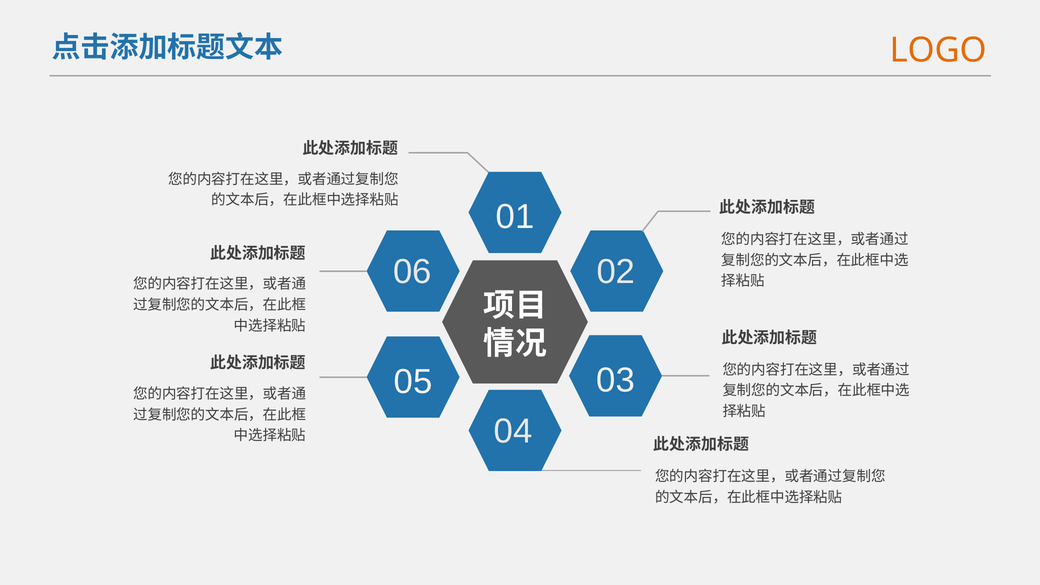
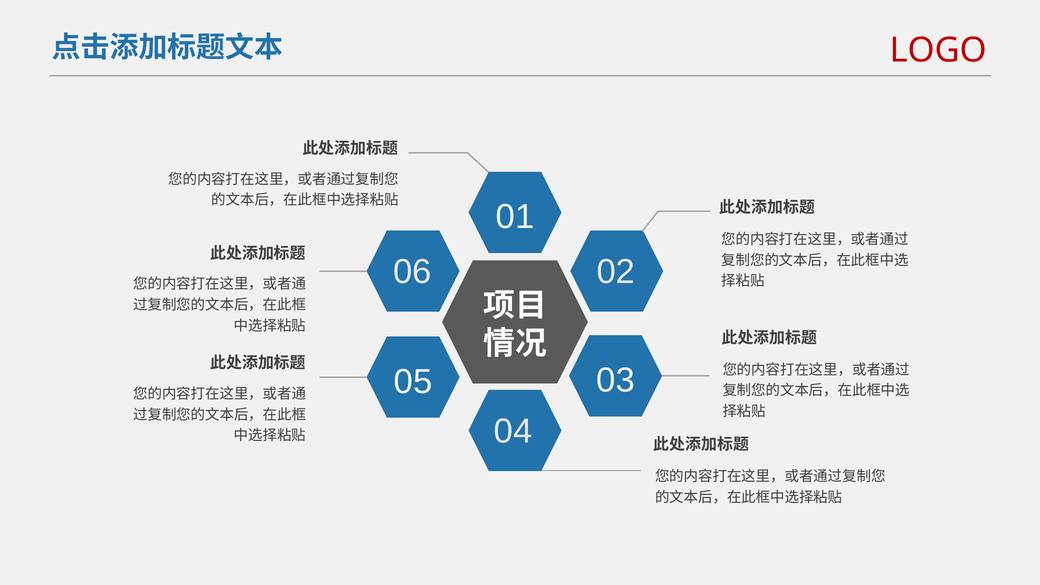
LOGO colour: orange -> red (938, 51)
